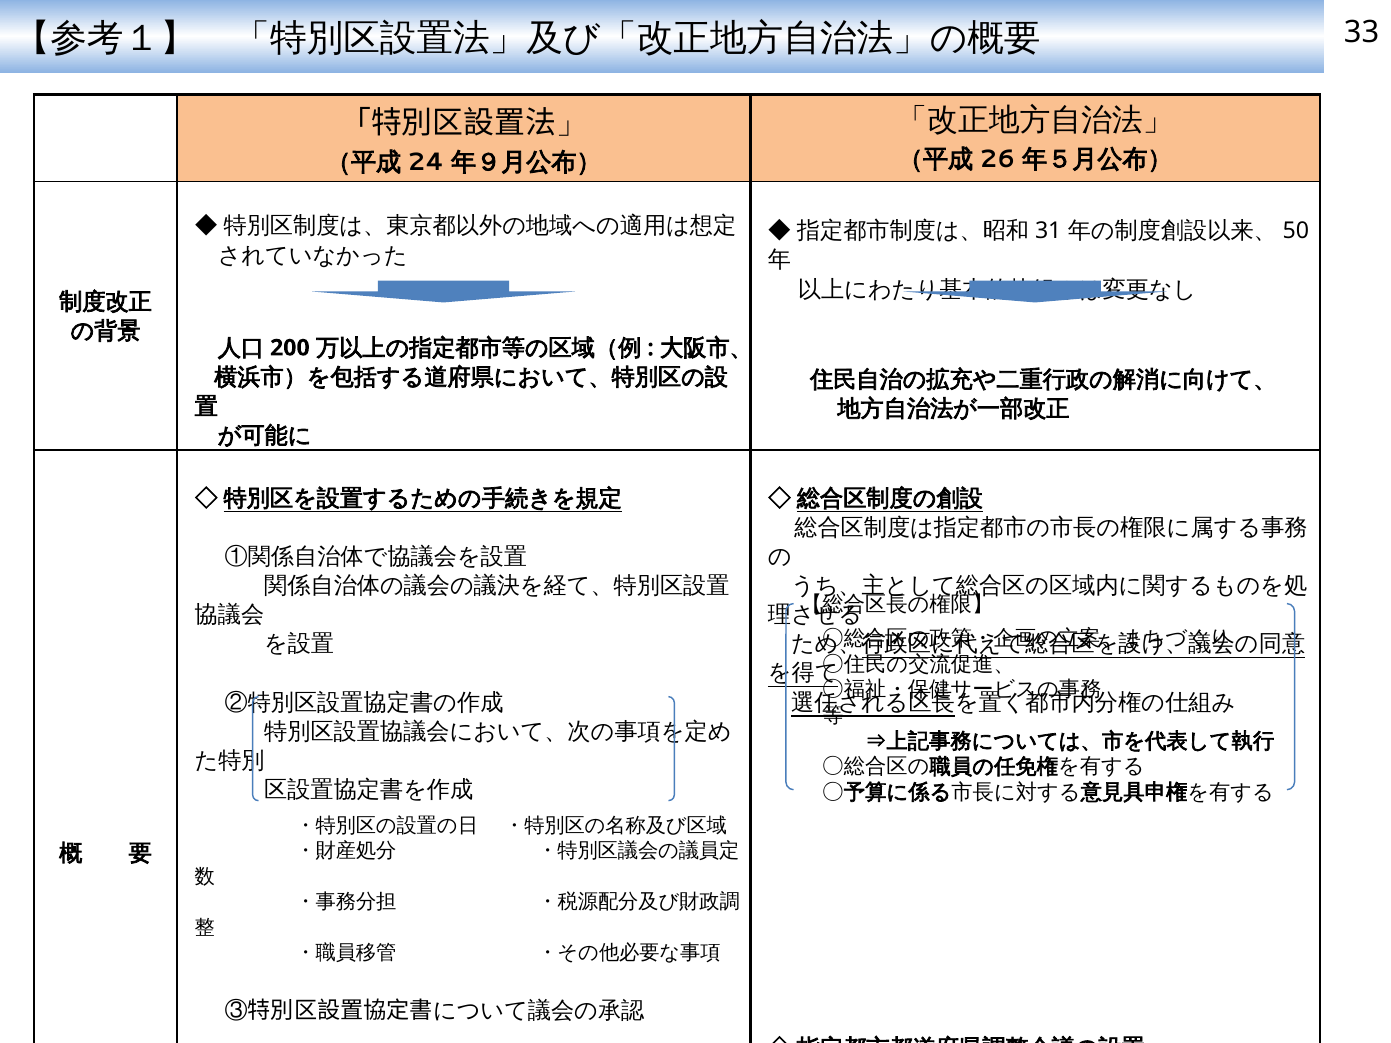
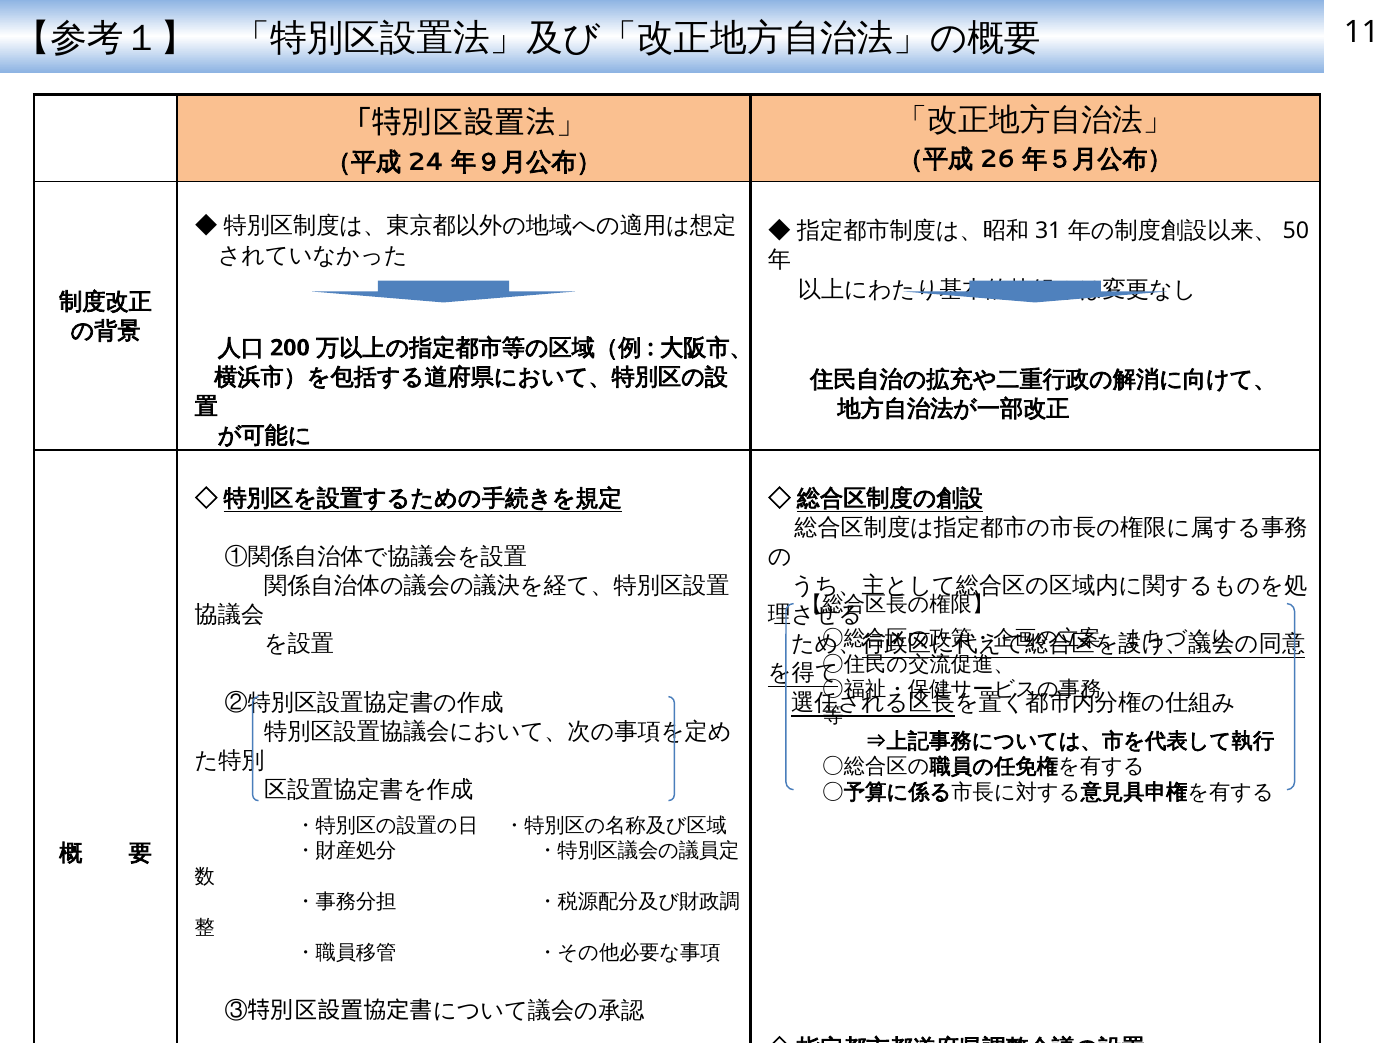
33: 33 -> 11 (1362, 32)
